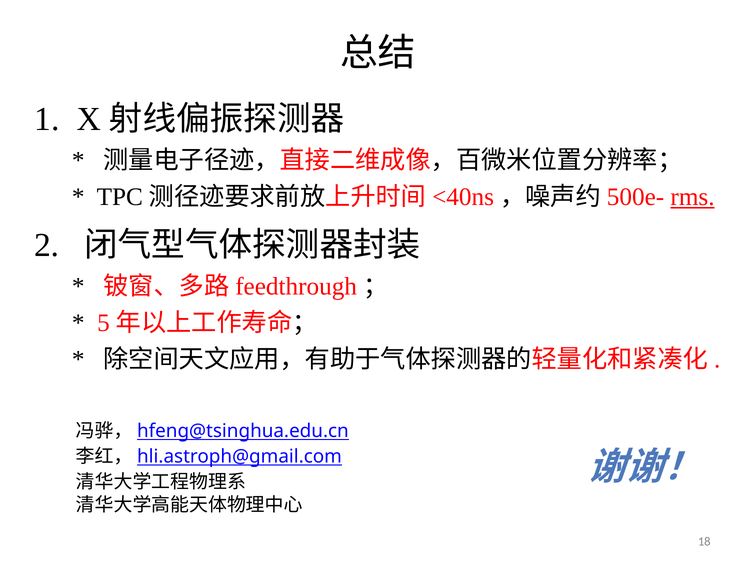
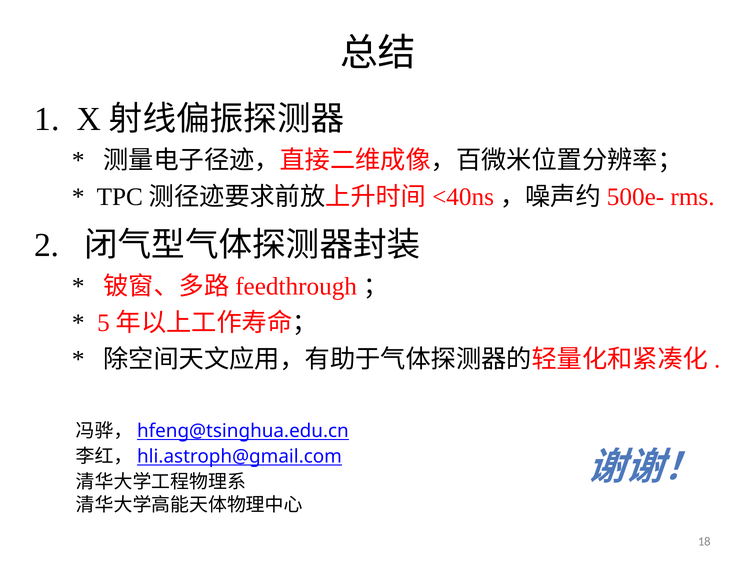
rms underline: present -> none (693, 197)
